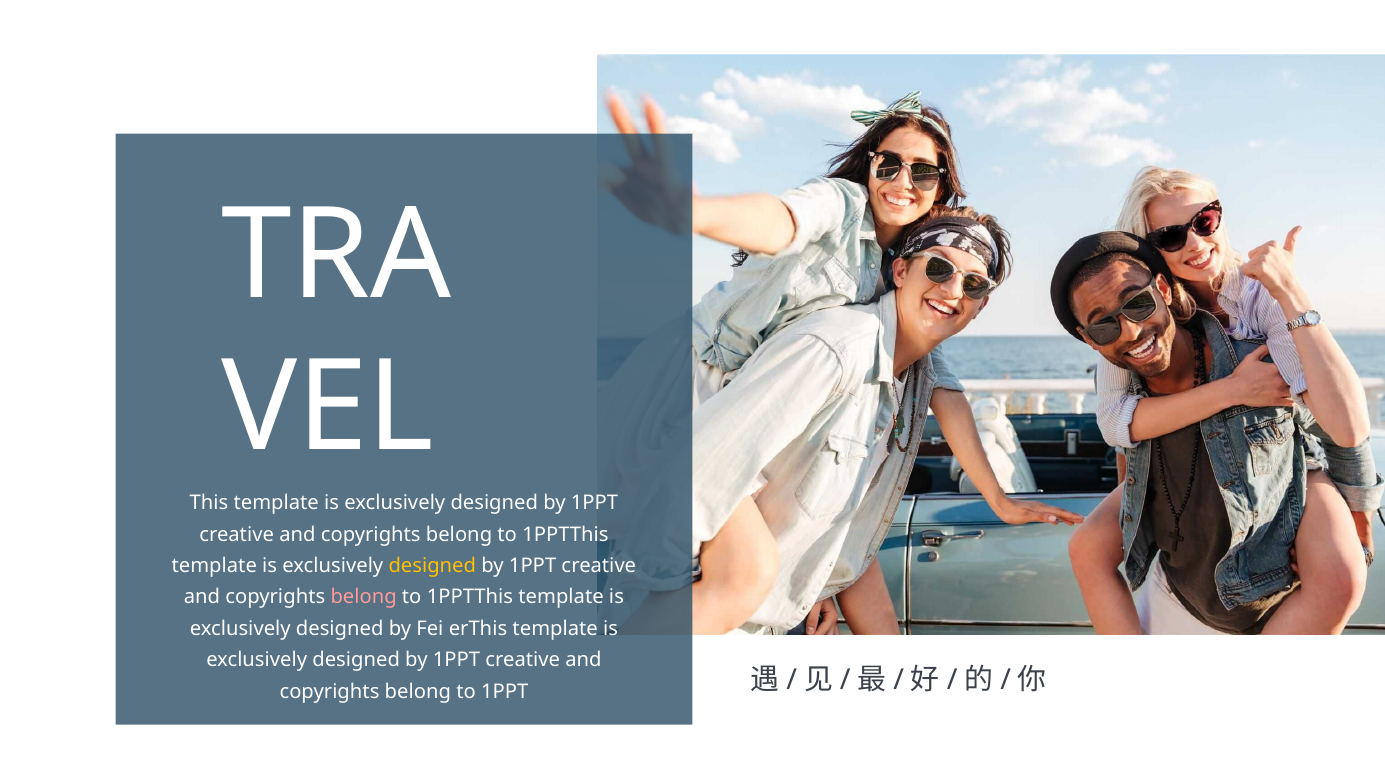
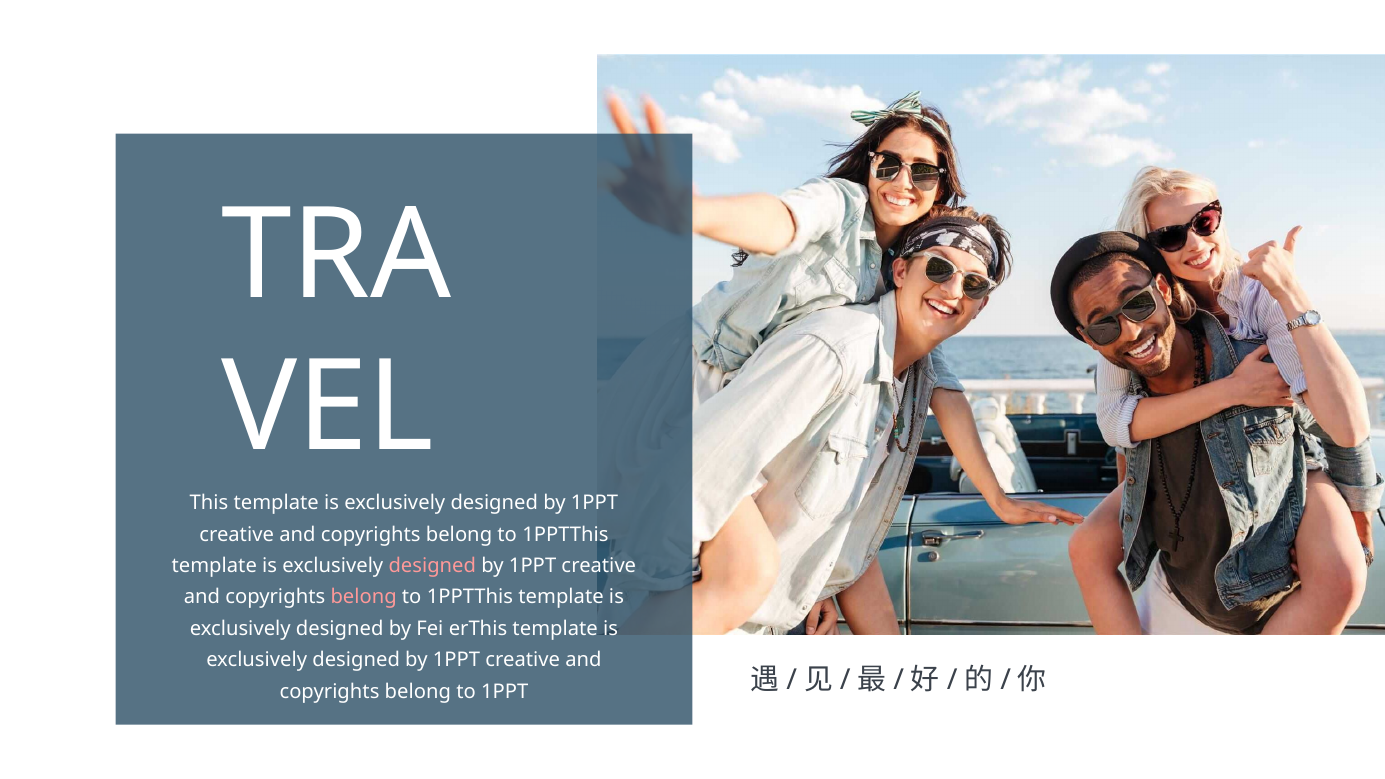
designed colour: yellow -> pink (432, 566)
